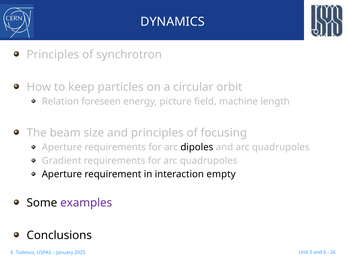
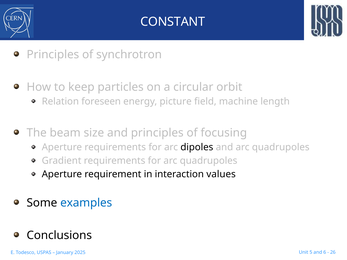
DYNAMICS: DYNAMICS -> CONSTANT (173, 22)
empty: empty -> values (221, 174)
examples colour: purple -> blue (86, 203)
